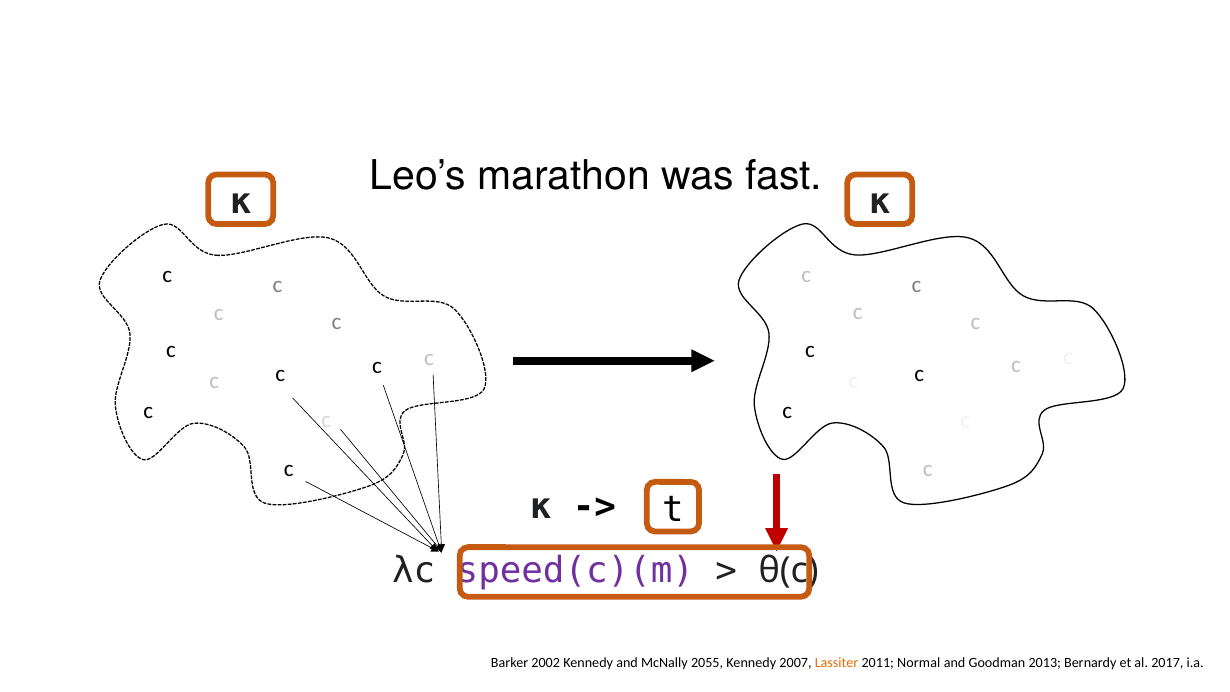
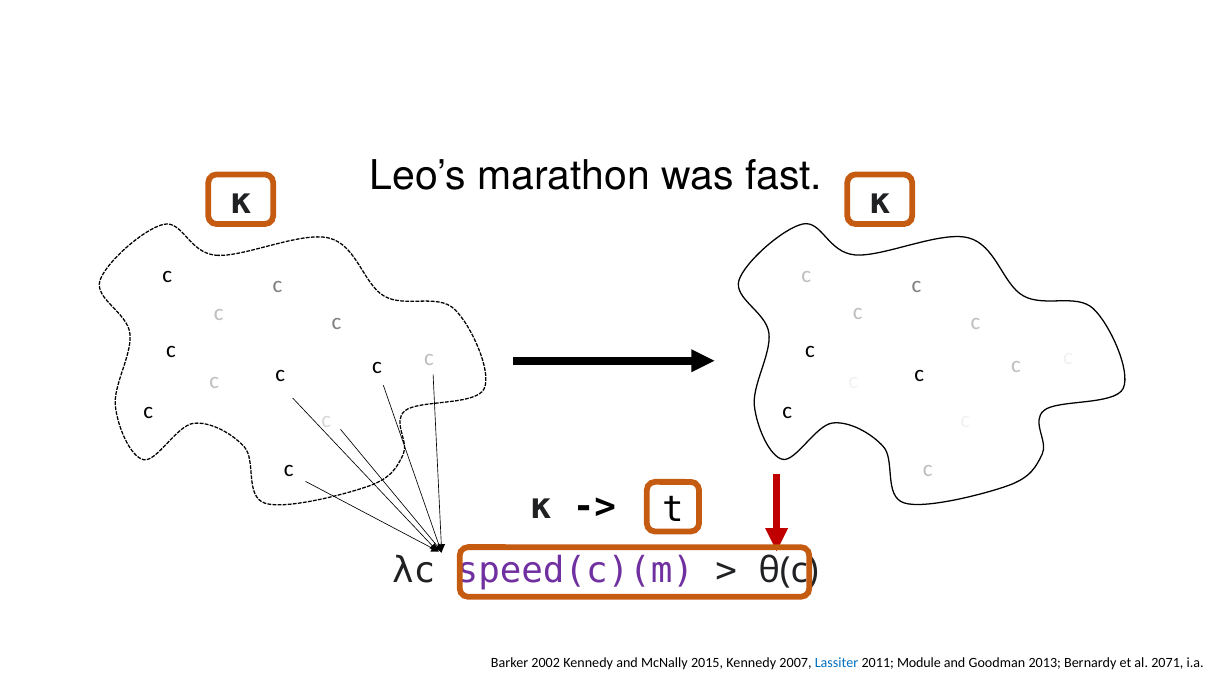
2055: 2055 -> 2015 (707, 663)
Lassiter colour: orange -> blue (837, 663)
Normal: Normal -> Module (919, 663)
2017: 2017 -> 2071 (1167, 663)
